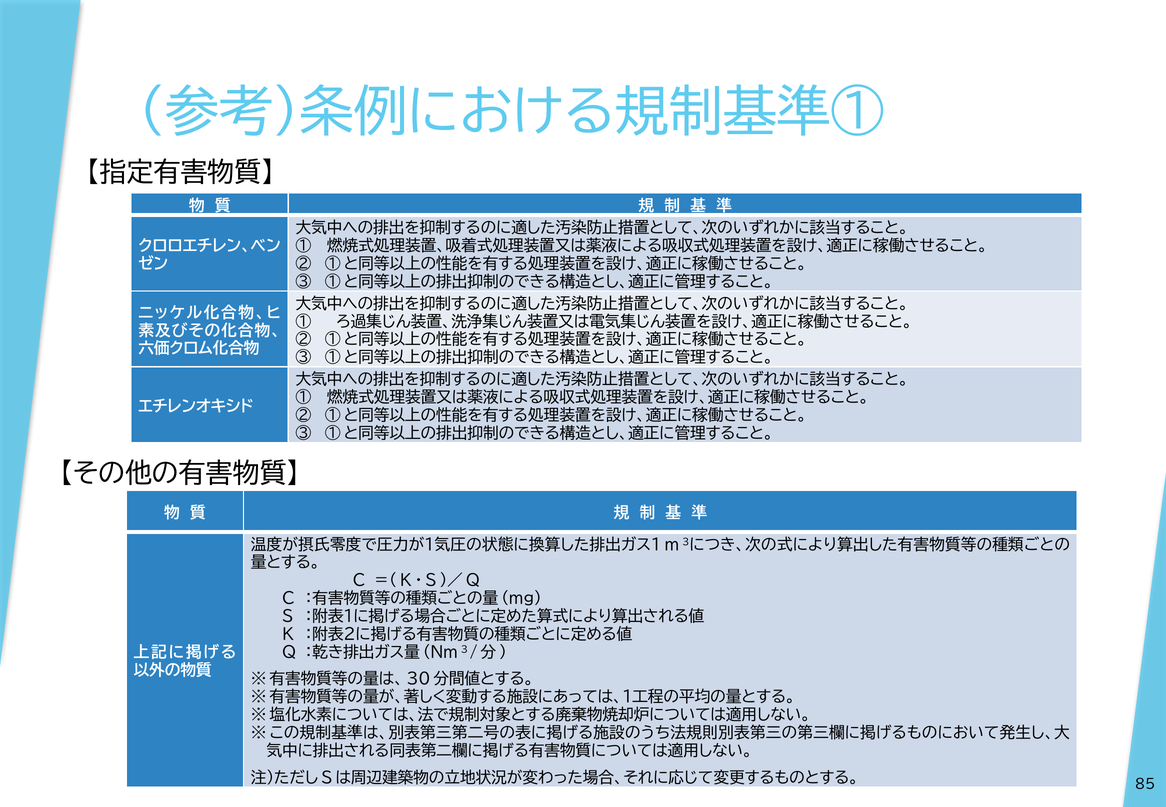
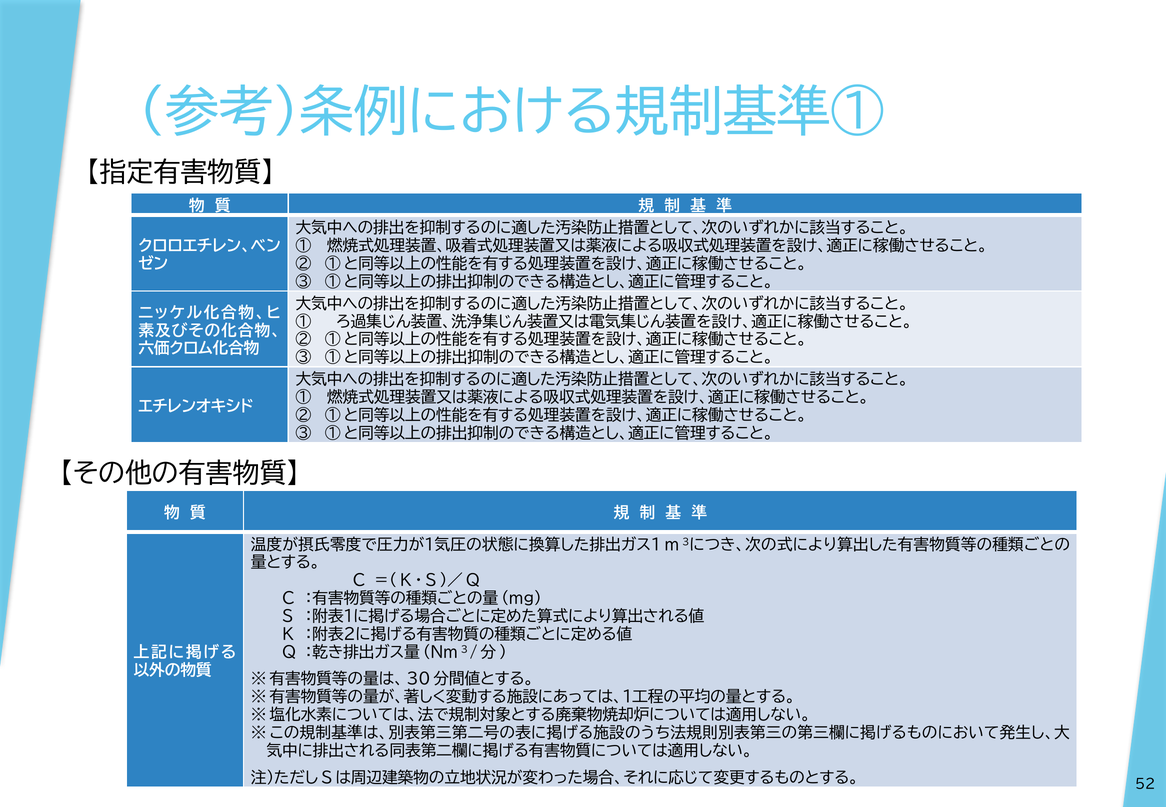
85: 85 -> 52 (1145, 784)
